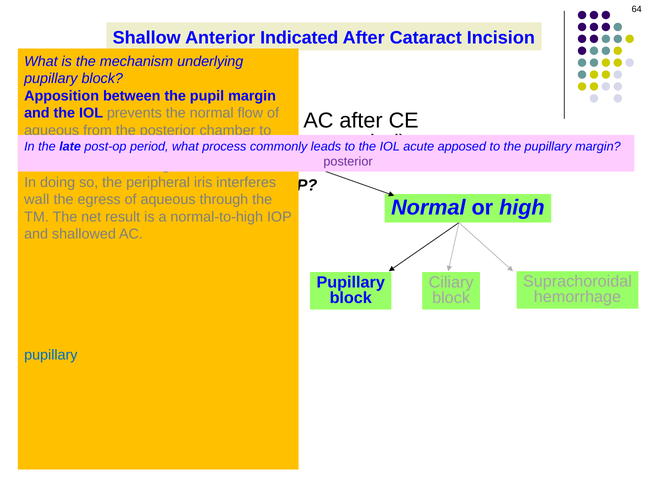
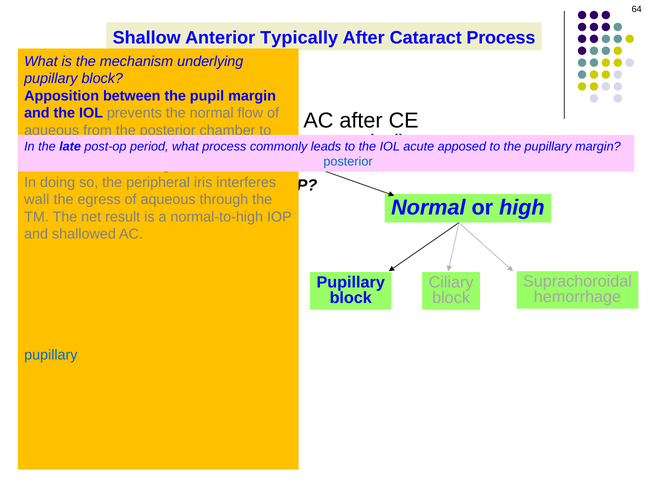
Indicated: Indicated -> Typically (299, 38)
Cataract Incision: Incision -> Process (501, 38)
posterior colour: purple -> blue (348, 162)
